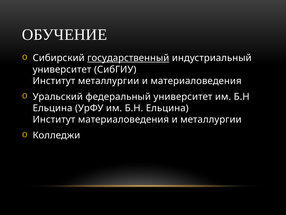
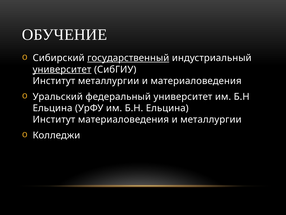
университет underline: none -> present (62, 69)
